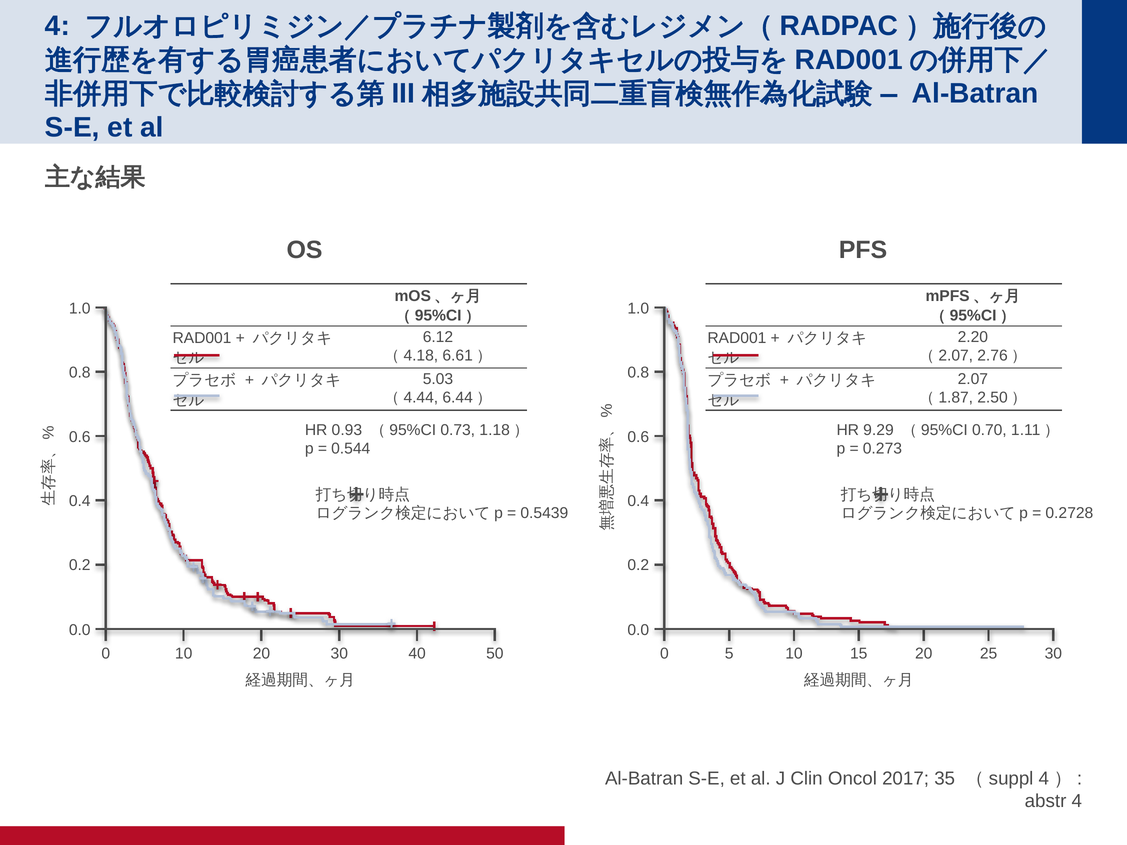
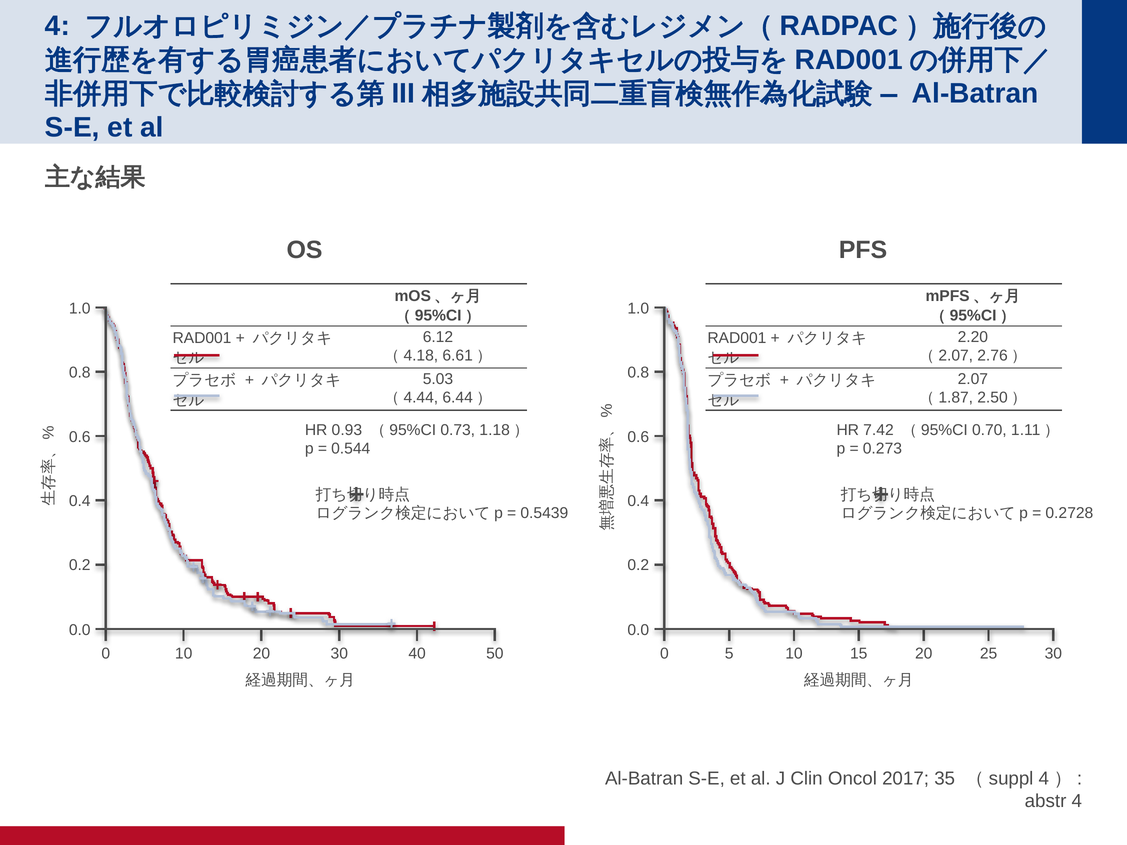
9.29: 9.29 -> 7.42 (878, 430)
